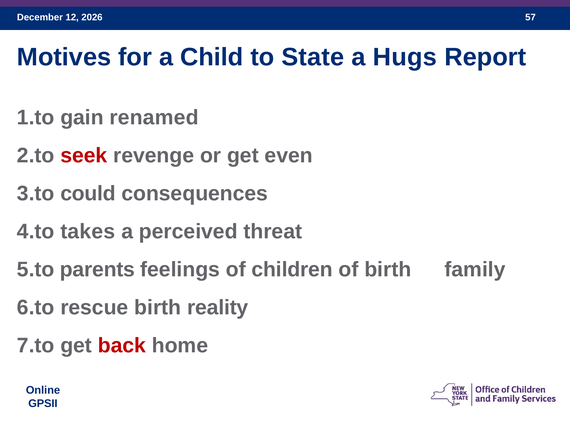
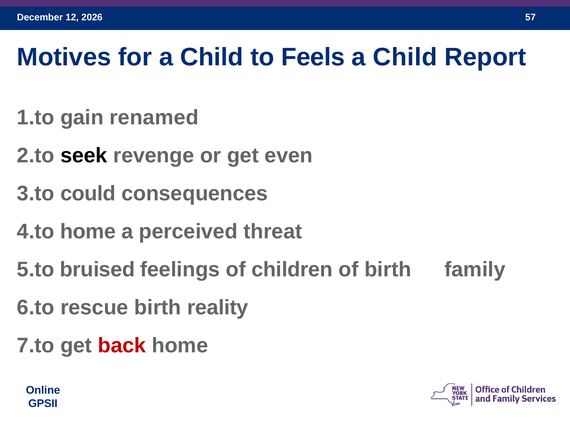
State: State -> Feels (313, 57)
Hugs: Hugs -> Child (405, 57)
seek colour: red -> black (84, 156)
takes: takes -> home (88, 232)
parents: parents -> bruised (97, 270)
